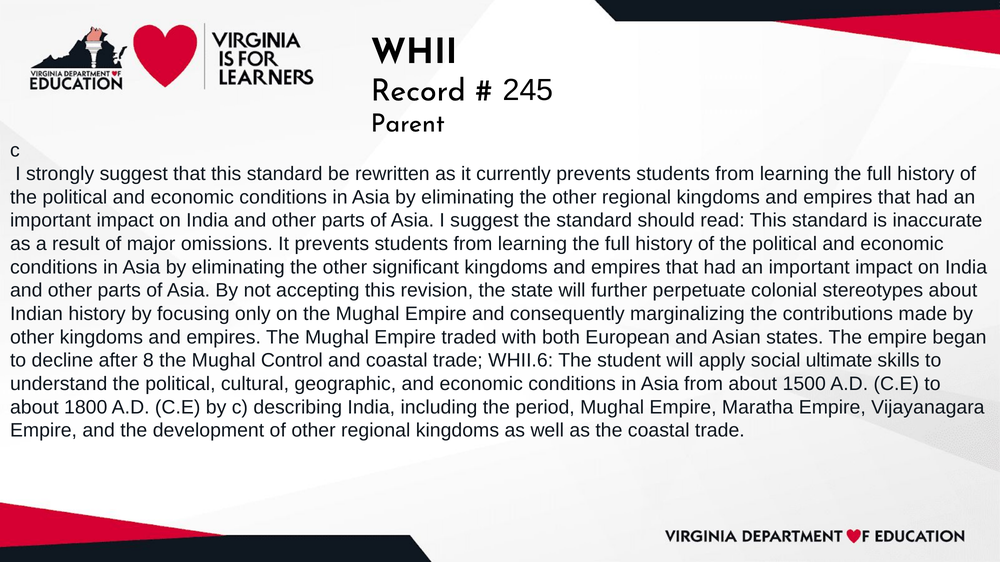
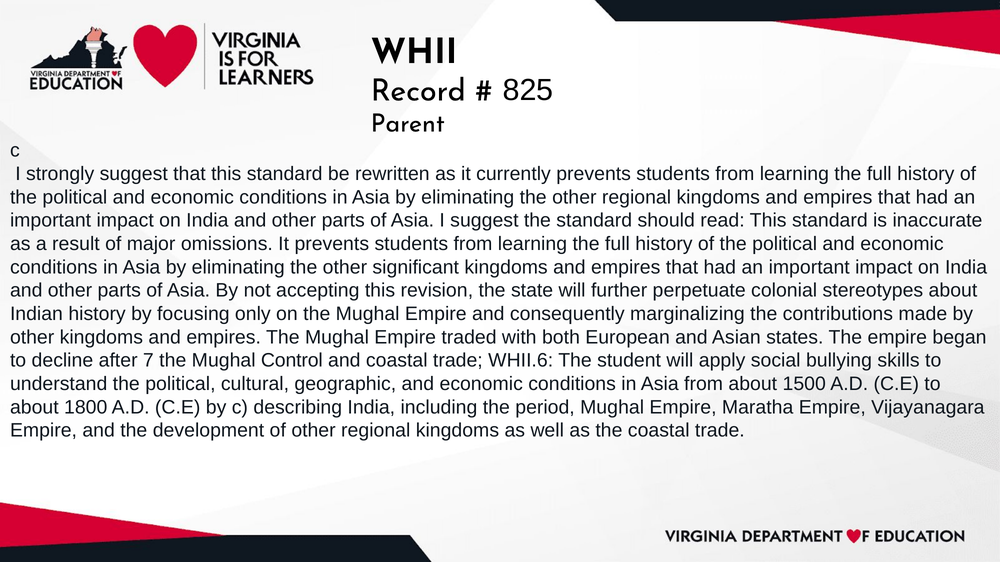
245: 245 -> 825 (528, 90)
8: 8 -> 7 (148, 361)
ultimate: ultimate -> bullying (839, 361)
